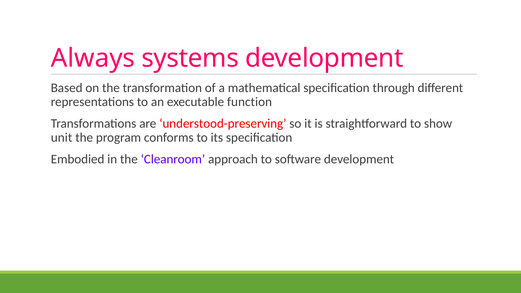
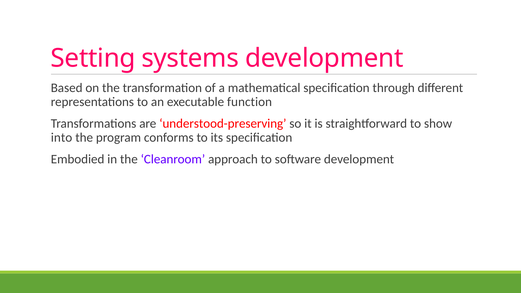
Always: Always -> Setting (93, 58)
unit: unit -> into (62, 138)
